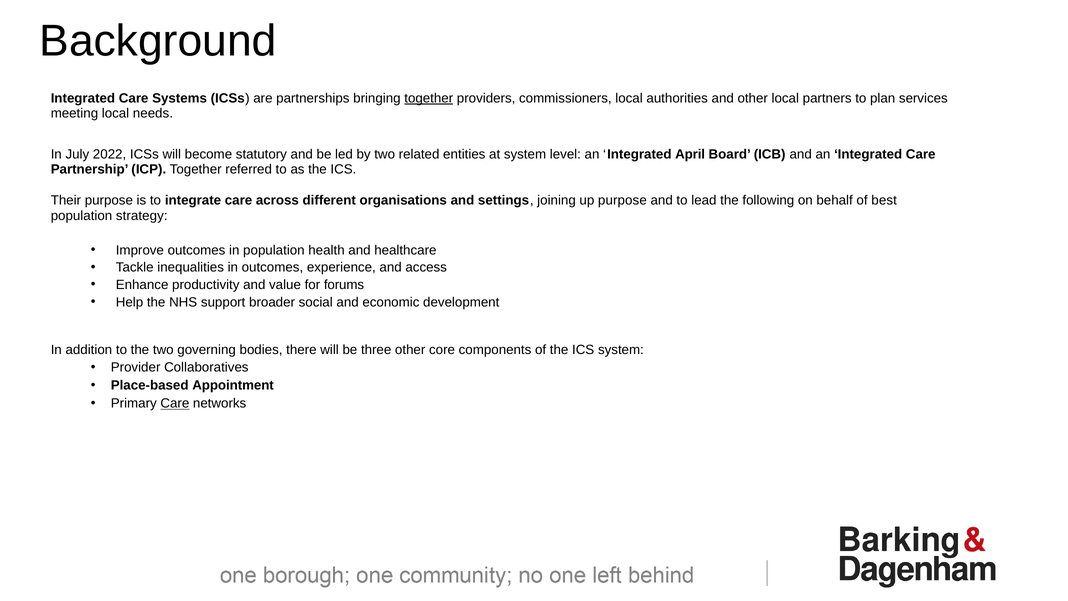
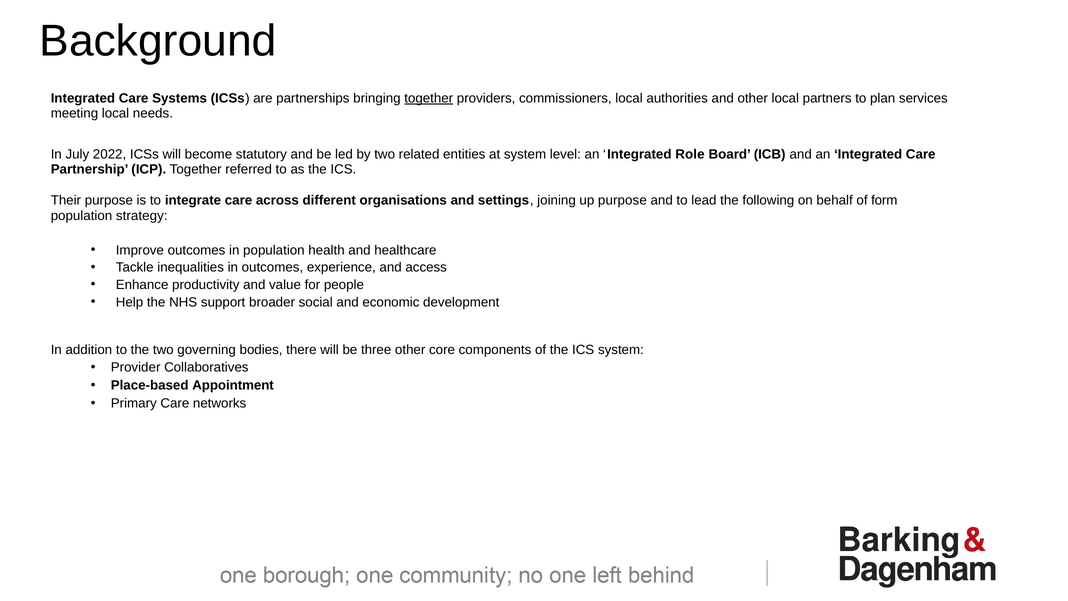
April: April -> Role (690, 154)
best: best -> form (884, 200)
forums: forums -> people (344, 285)
Care underline: present -> none (175, 403)
